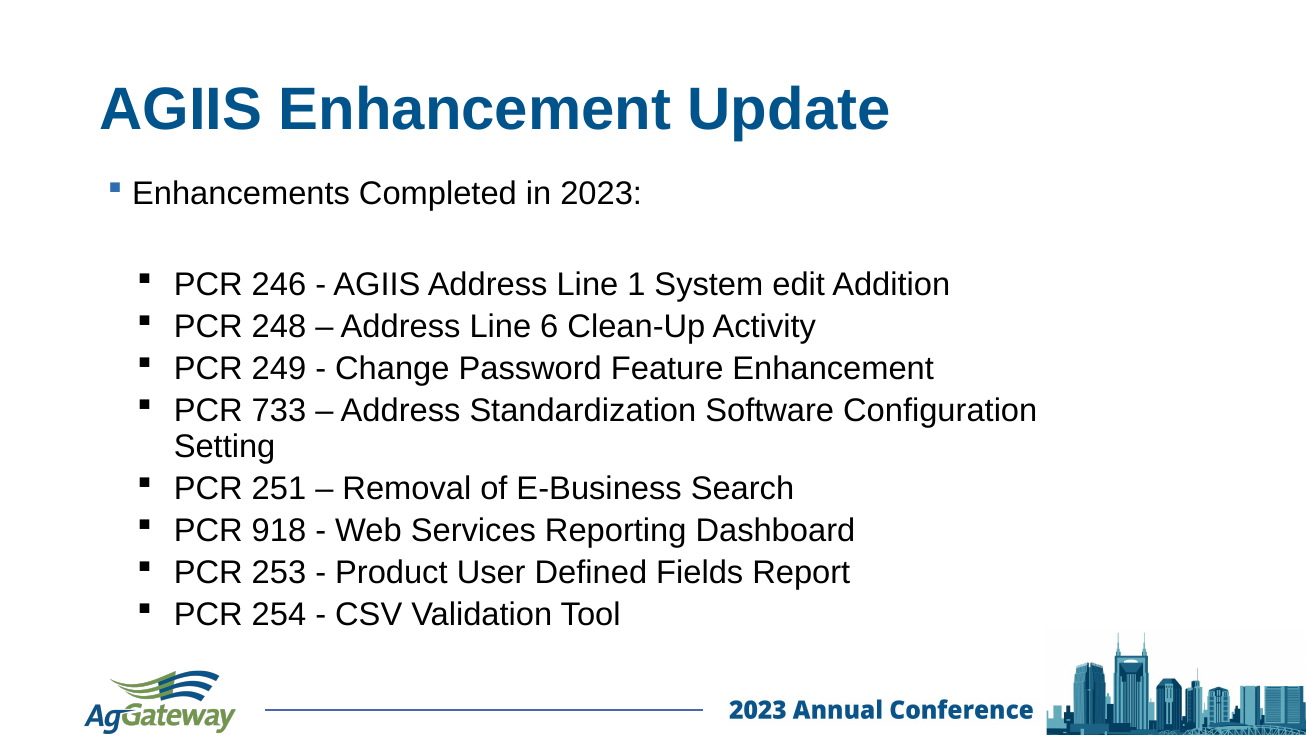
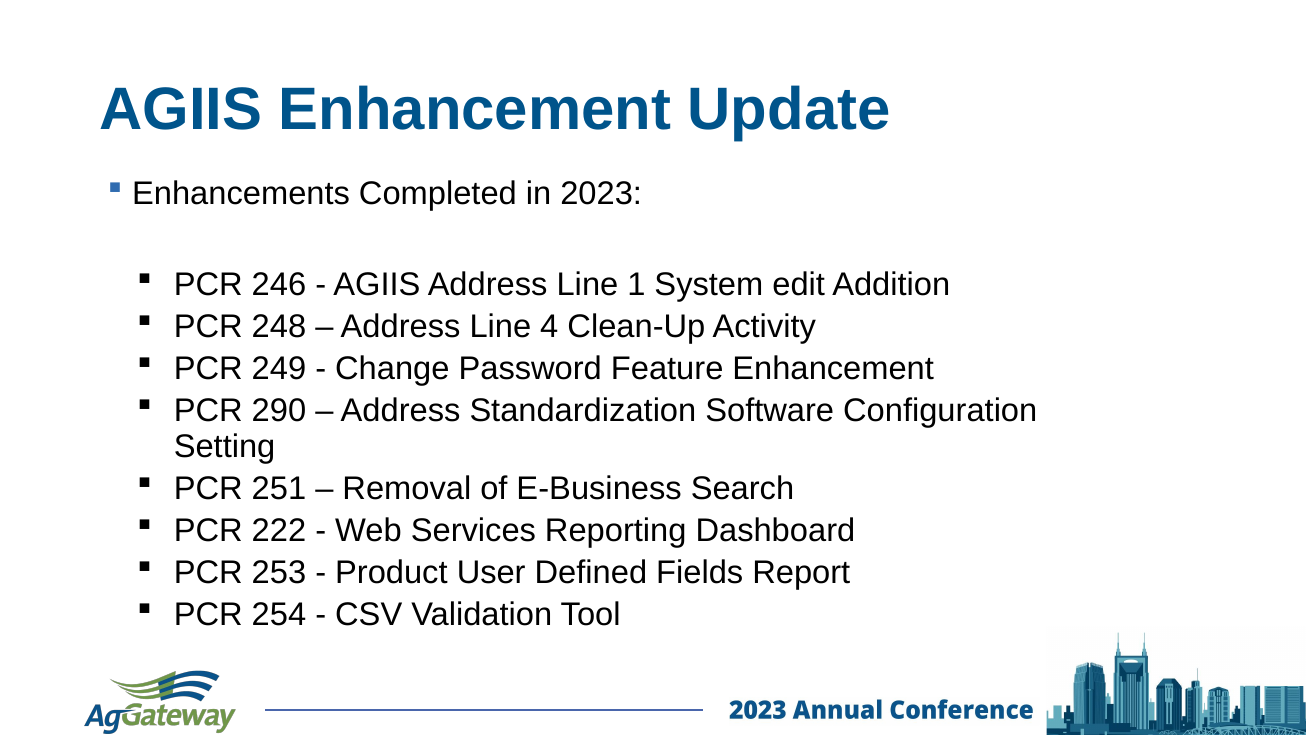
6: 6 -> 4 (549, 327)
733: 733 -> 290 (279, 411)
918: 918 -> 222 (279, 530)
